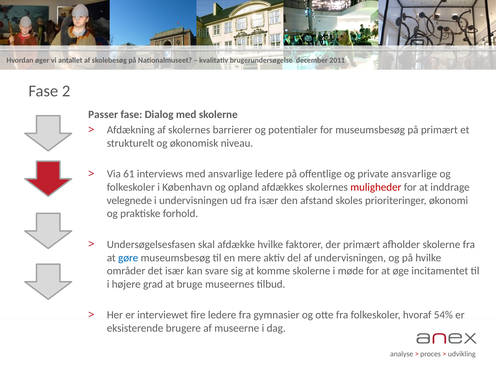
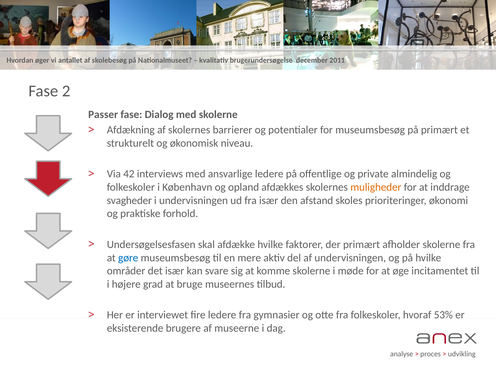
61: 61 -> 42 (129, 174)
private ansvarlige: ansvarlige -> almindelig (414, 174)
muligheder colour: red -> orange (376, 187)
velegnede: velegnede -> svagheder (129, 200)
54%: 54% -> 53% (443, 315)
